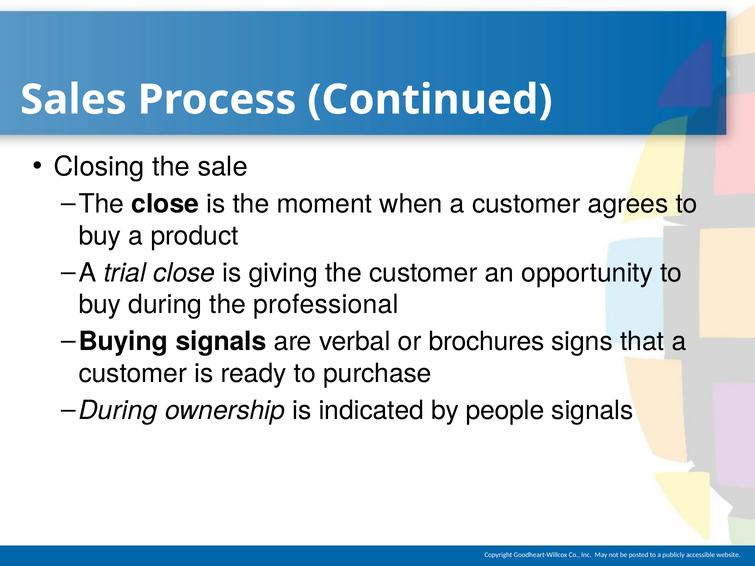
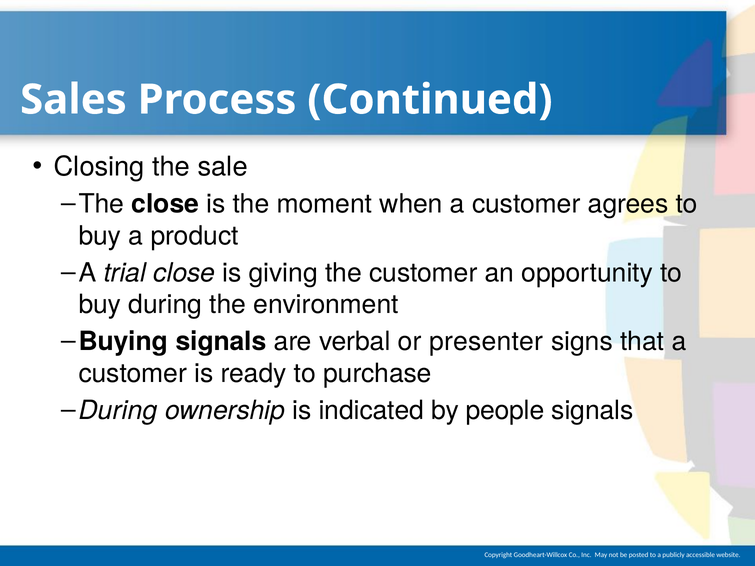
professional: professional -> environment (326, 305)
brochures: brochures -> presenter (486, 342)
